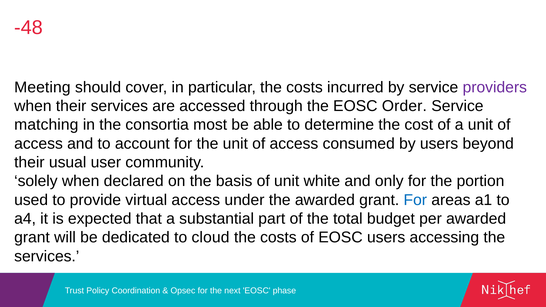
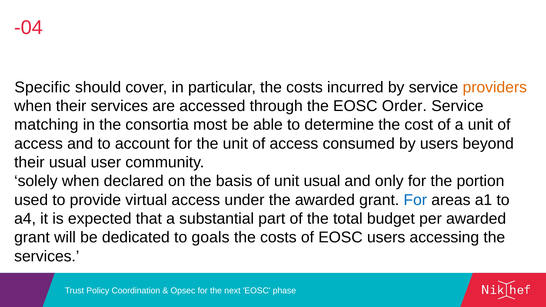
-48: -48 -> -04 (29, 28)
Meeting: Meeting -> Specific (42, 87)
providers colour: purple -> orange (495, 87)
unit white: white -> usual (322, 181)
cloud: cloud -> goals (211, 238)
